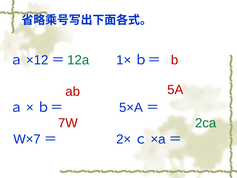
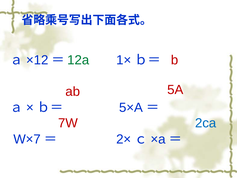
2ca colour: green -> blue (206, 123)
